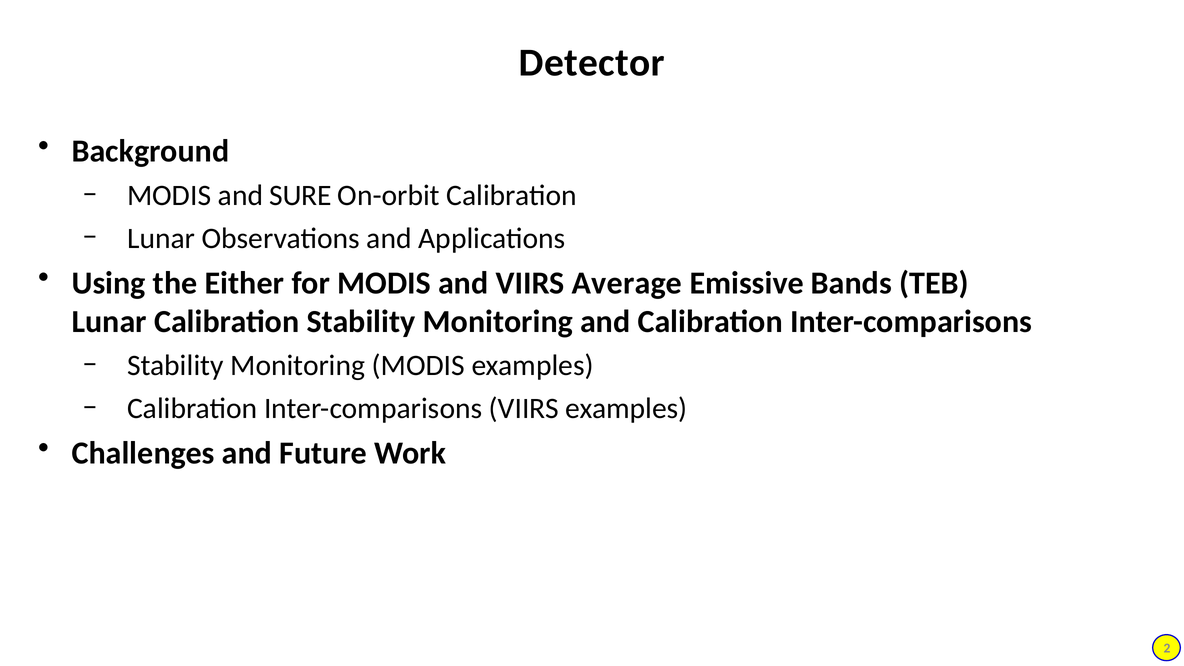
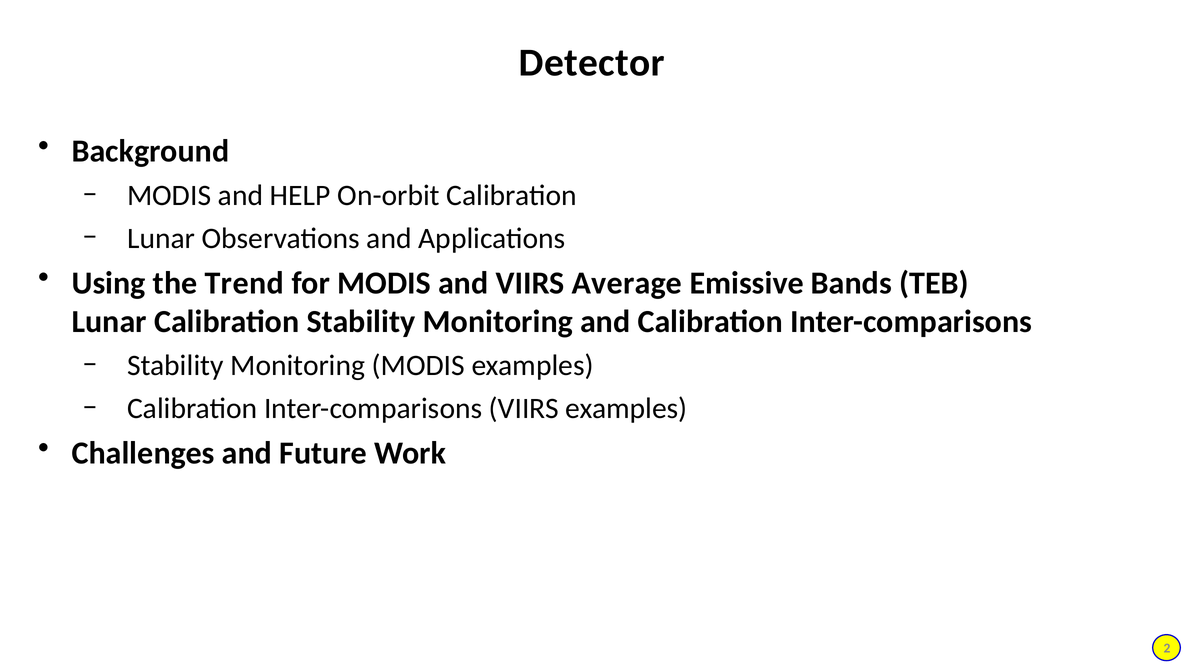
SURE: SURE -> HELP (300, 196)
Either: Either -> Trend (244, 283)
